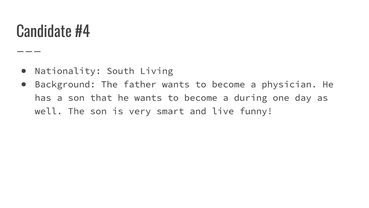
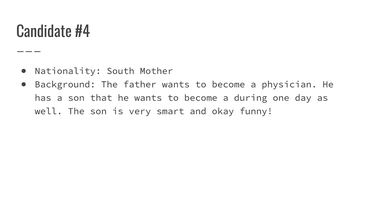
Living: Living -> Mother (156, 71)
live: live -> okay (223, 111)
